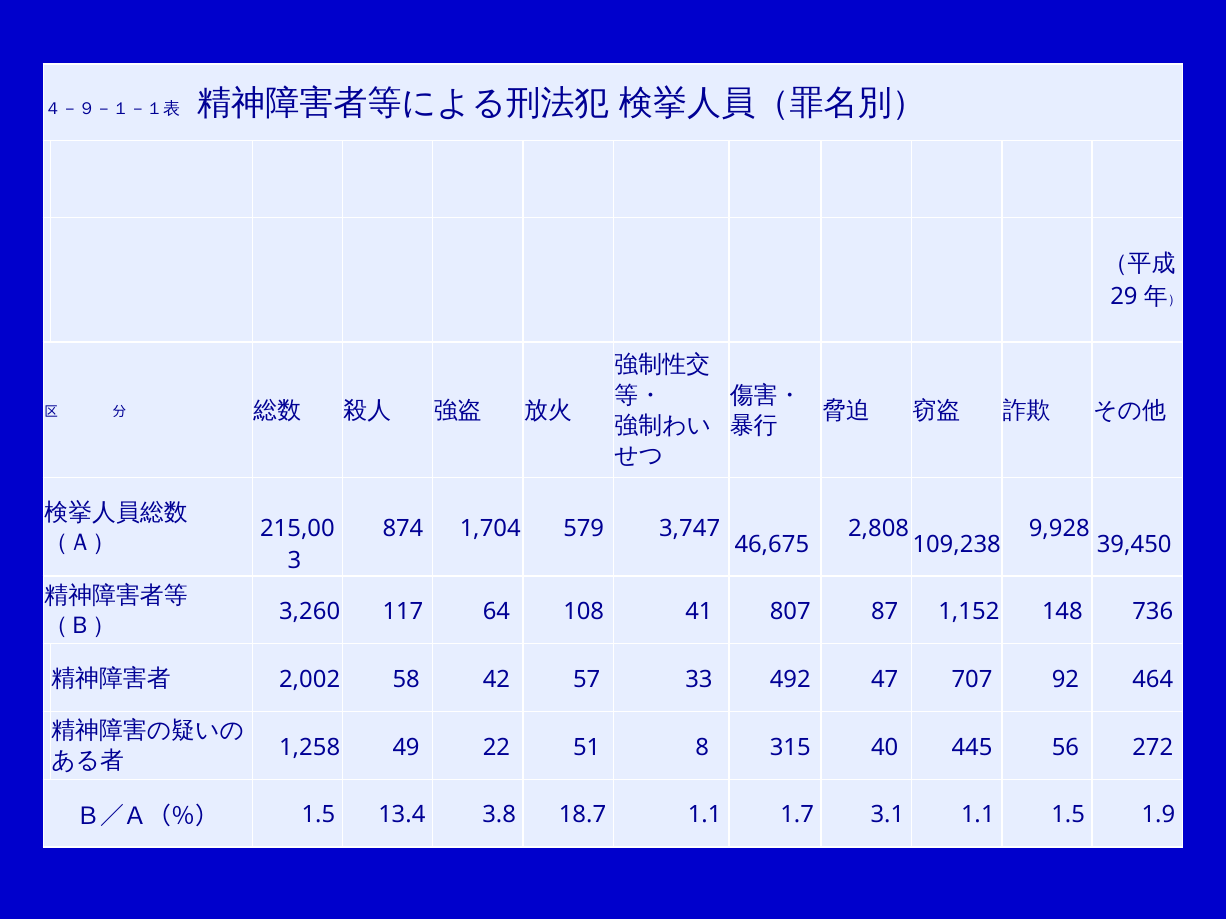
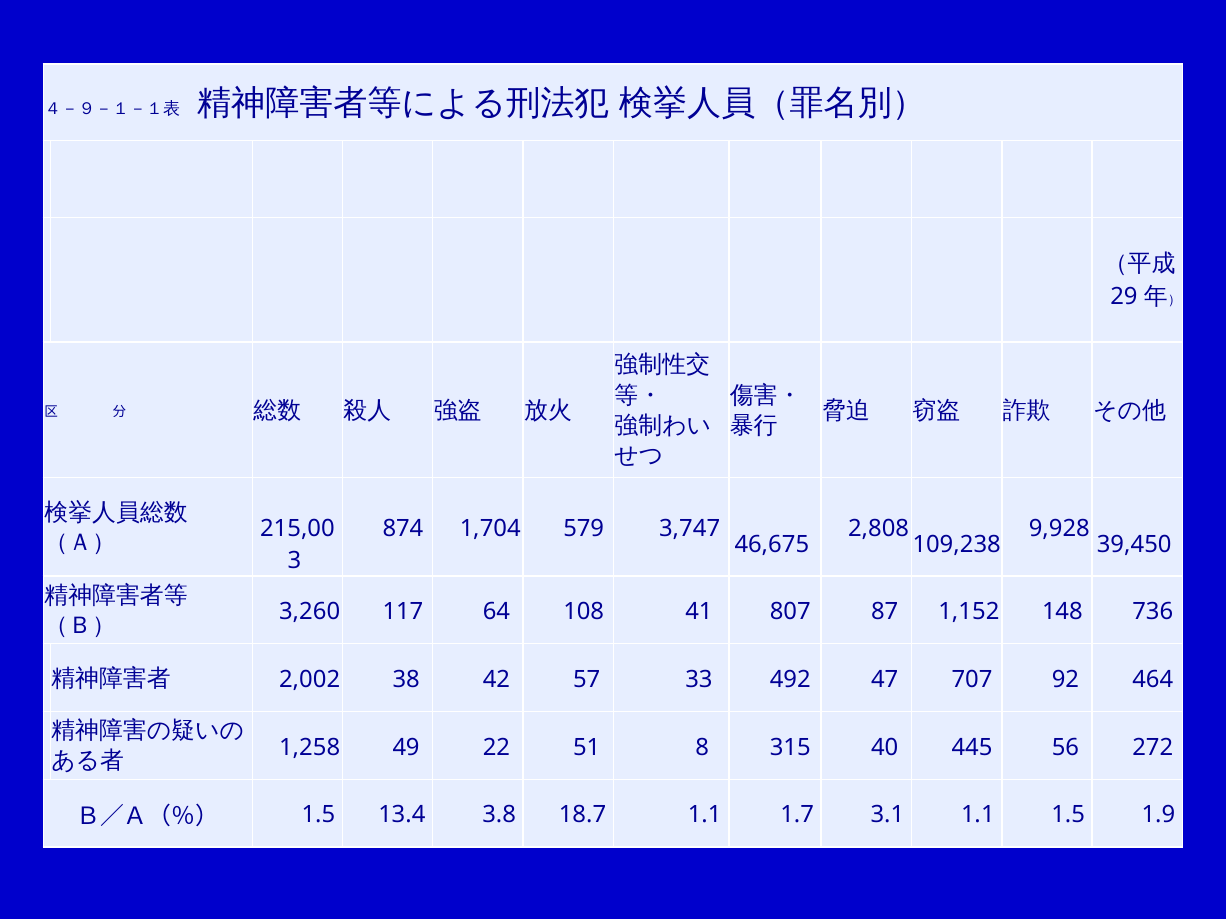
58: 58 -> 38 (406, 680)
